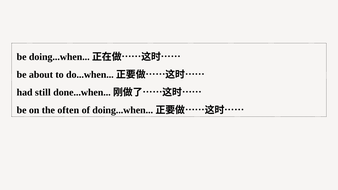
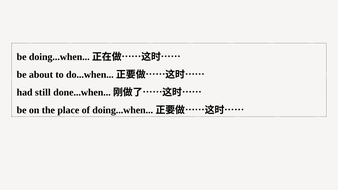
often: often -> place (68, 110)
